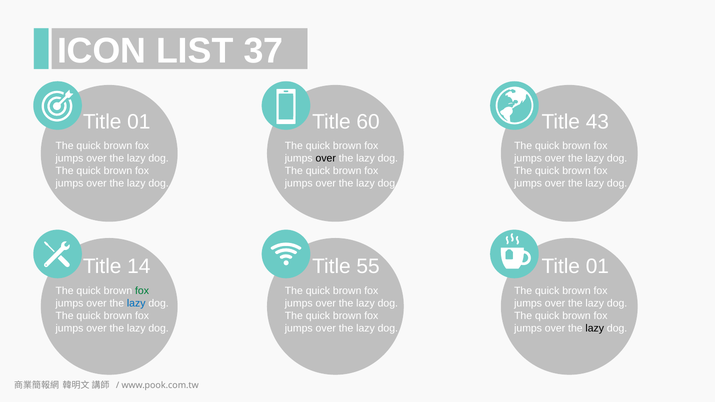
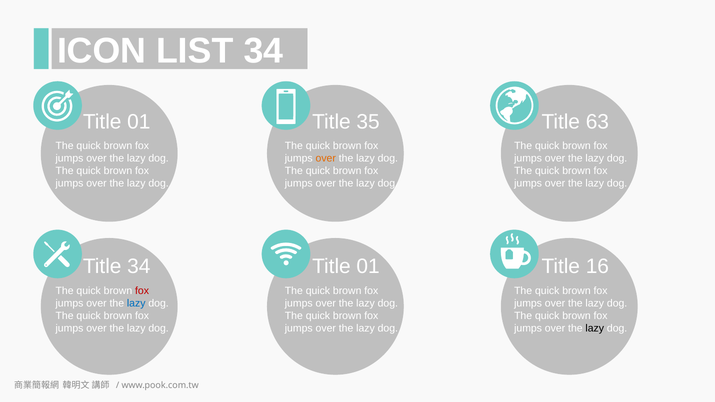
LIST 37: 37 -> 34 (263, 51)
60: 60 -> 35 (368, 122)
43: 43 -> 63 (597, 122)
over colour: black -> orange (326, 159)
Title 14: 14 -> 34 (139, 267)
55: 55 -> 01 (368, 267)
01: 01 -> 16 (597, 267)
fox colour: green -> red (142, 291)
